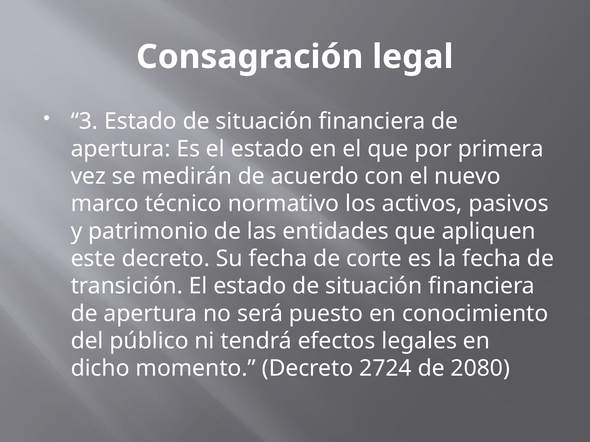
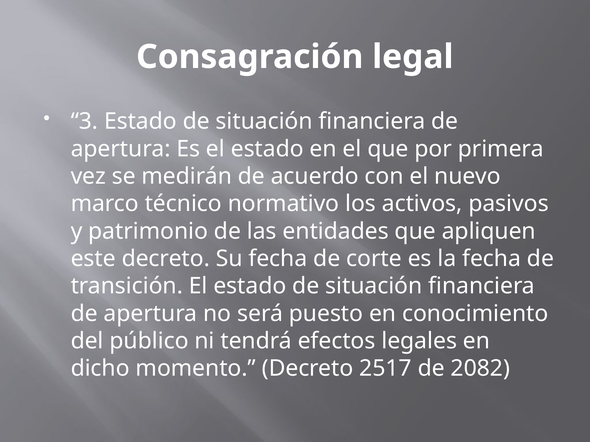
2724: 2724 -> 2517 (386, 369)
2080: 2080 -> 2082 (480, 369)
